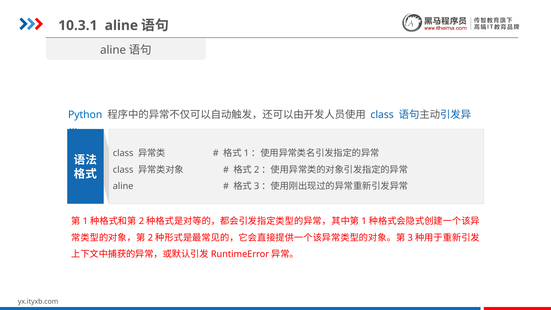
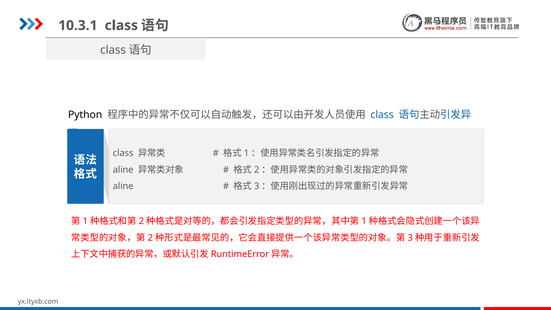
10.3.1 aline: aline -> class (121, 25)
aline: aline -> class (113, 50)
Python colour: blue -> black (85, 115)
class: class -> aline (123, 170)
